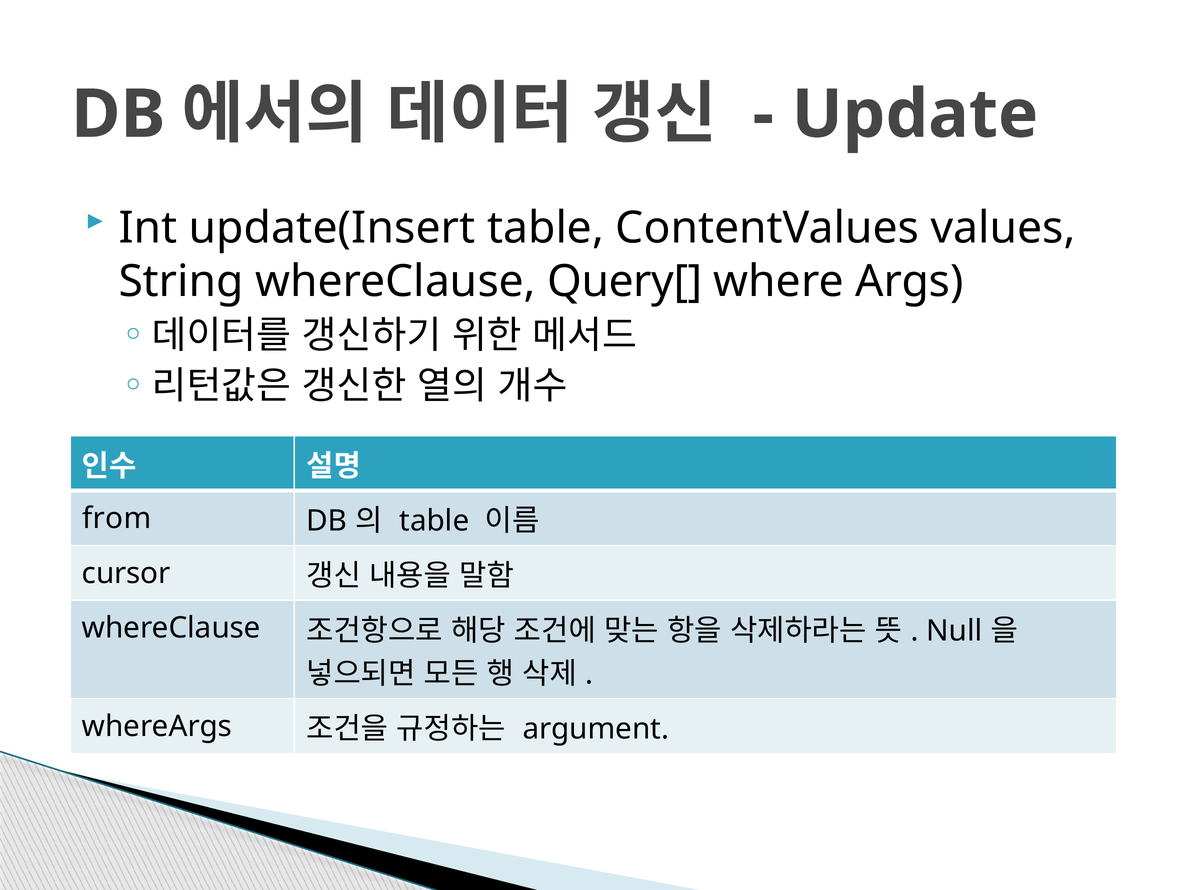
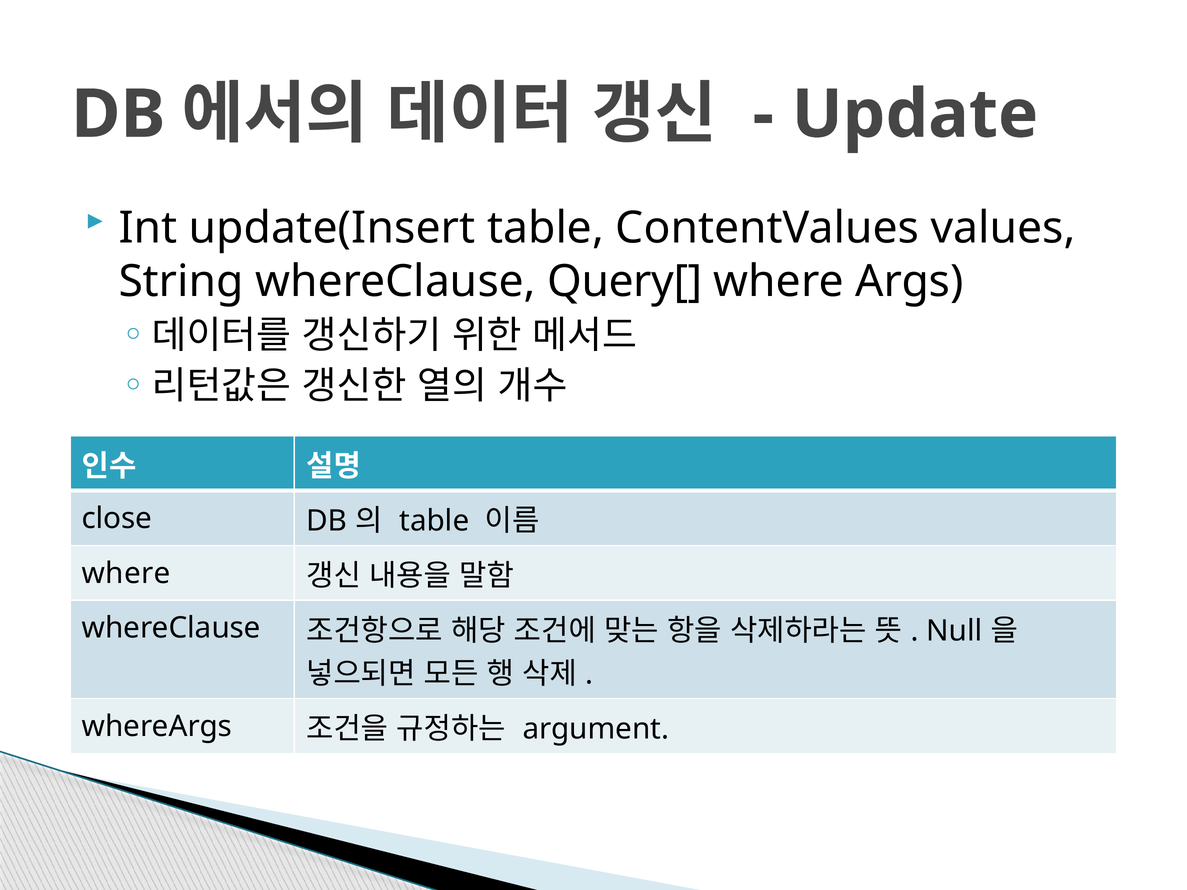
from: from -> close (117, 518)
cursor: cursor -> where (126, 573)
